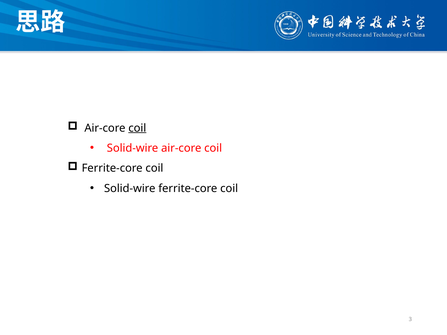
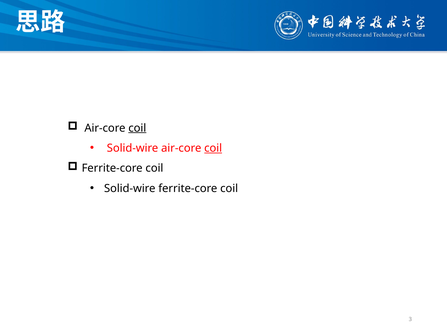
coil underline: none -> present (213, 148)
